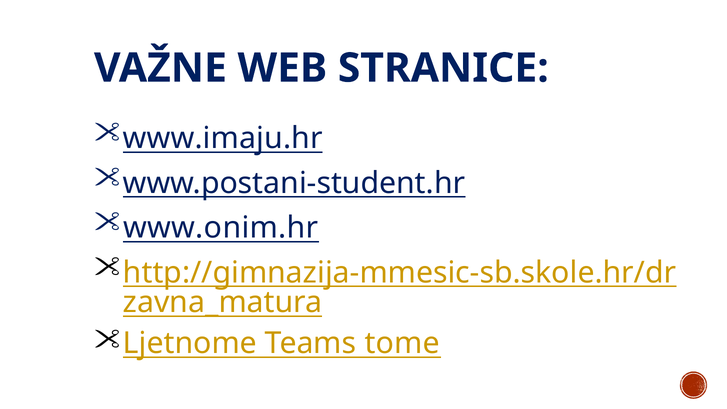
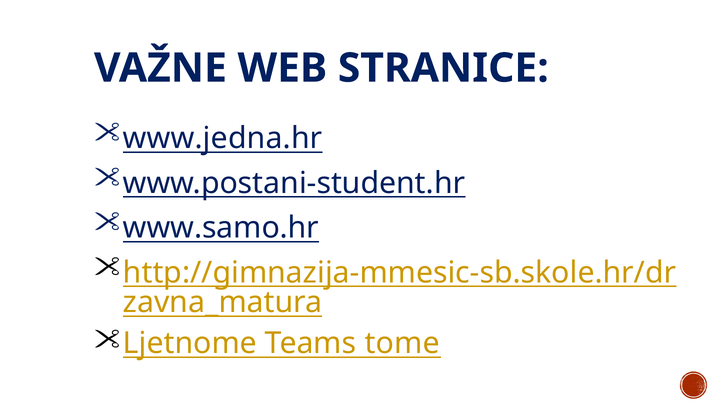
www.imaju.hr: www.imaju.hr -> www.jedna.hr (223, 138)
www.onim.hr: www.onim.hr -> www.samo.hr (221, 228)
